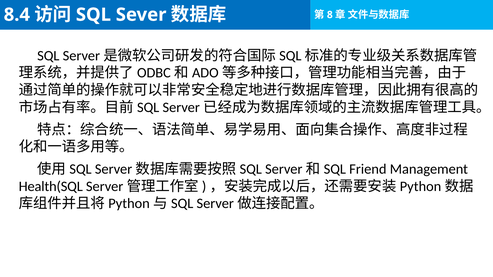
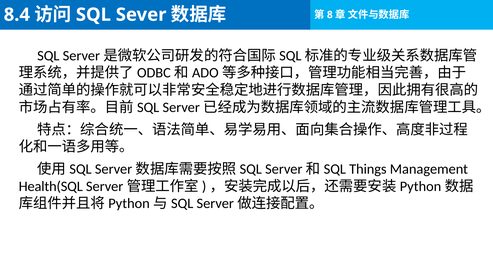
Friend: Friend -> Things (368, 169)
